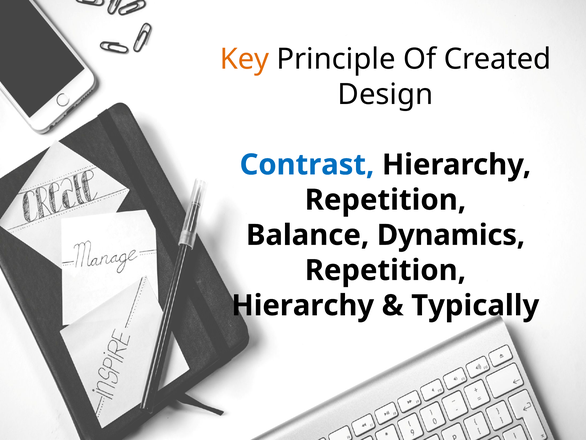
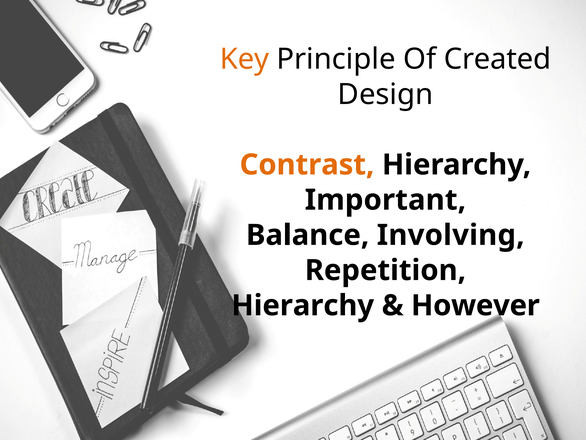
Contrast colour: blue -> orange (307, 165)
Repetition: Repetition -> Important (385, 200)
Dynamics: Dynamics -> Involving (451, 235)
Typically: Typically -> However (475, 305)
